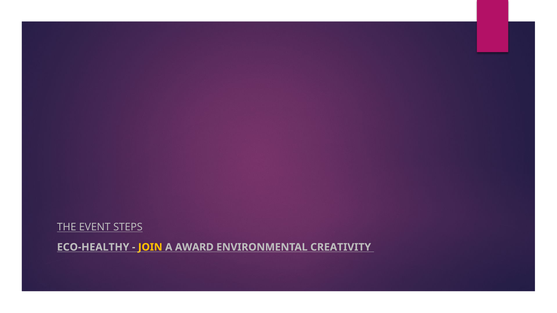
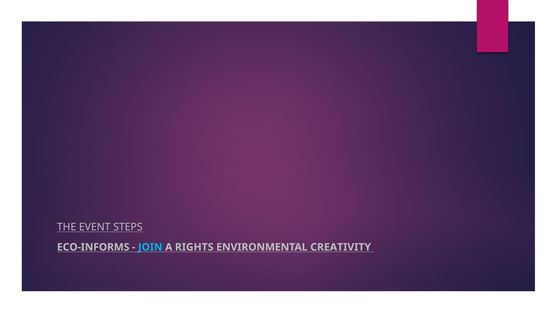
ECO-HEALTHY: ECO-HEALTHY -> ECO-INFORMS (93, 247)
JOIN colour: yellow -> light blue (150, 247)
AWARD: AWARD -> RIGHTS (194, 247)
